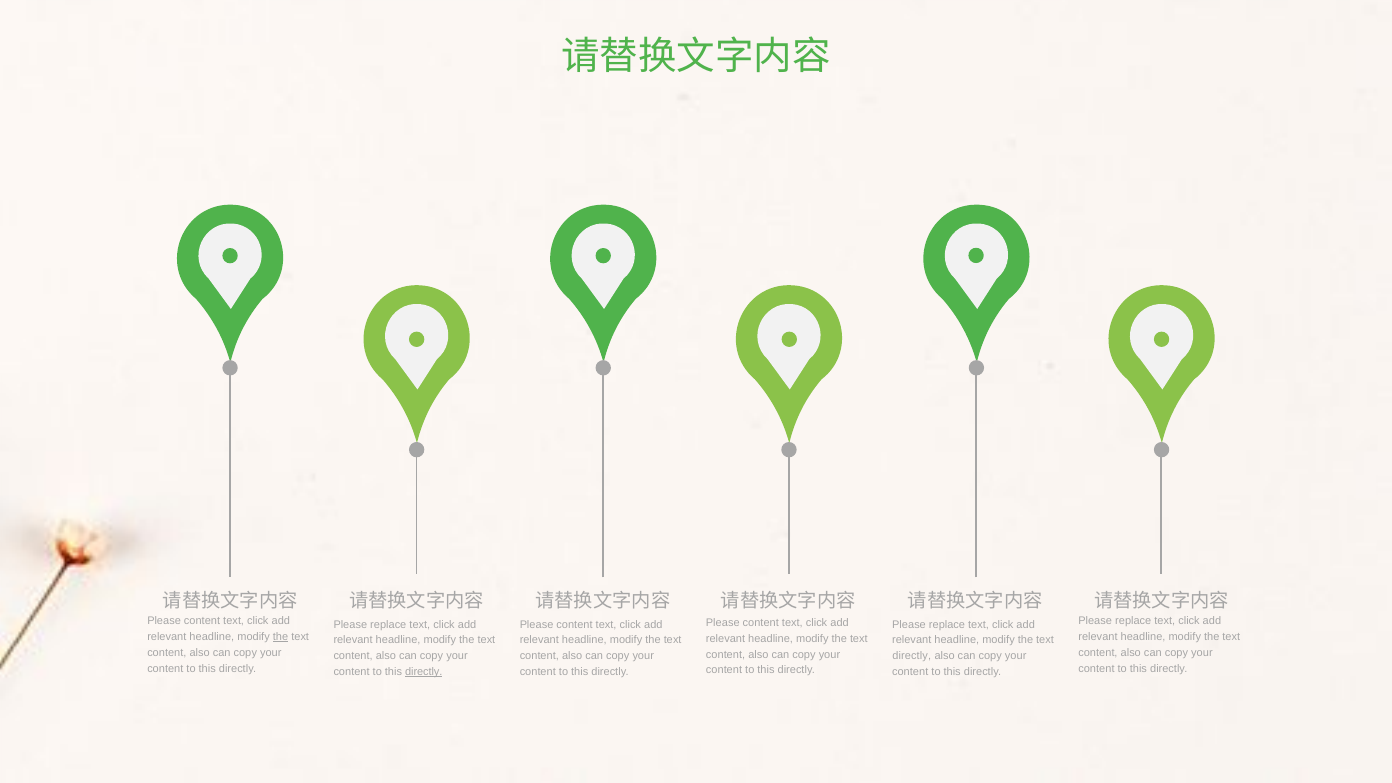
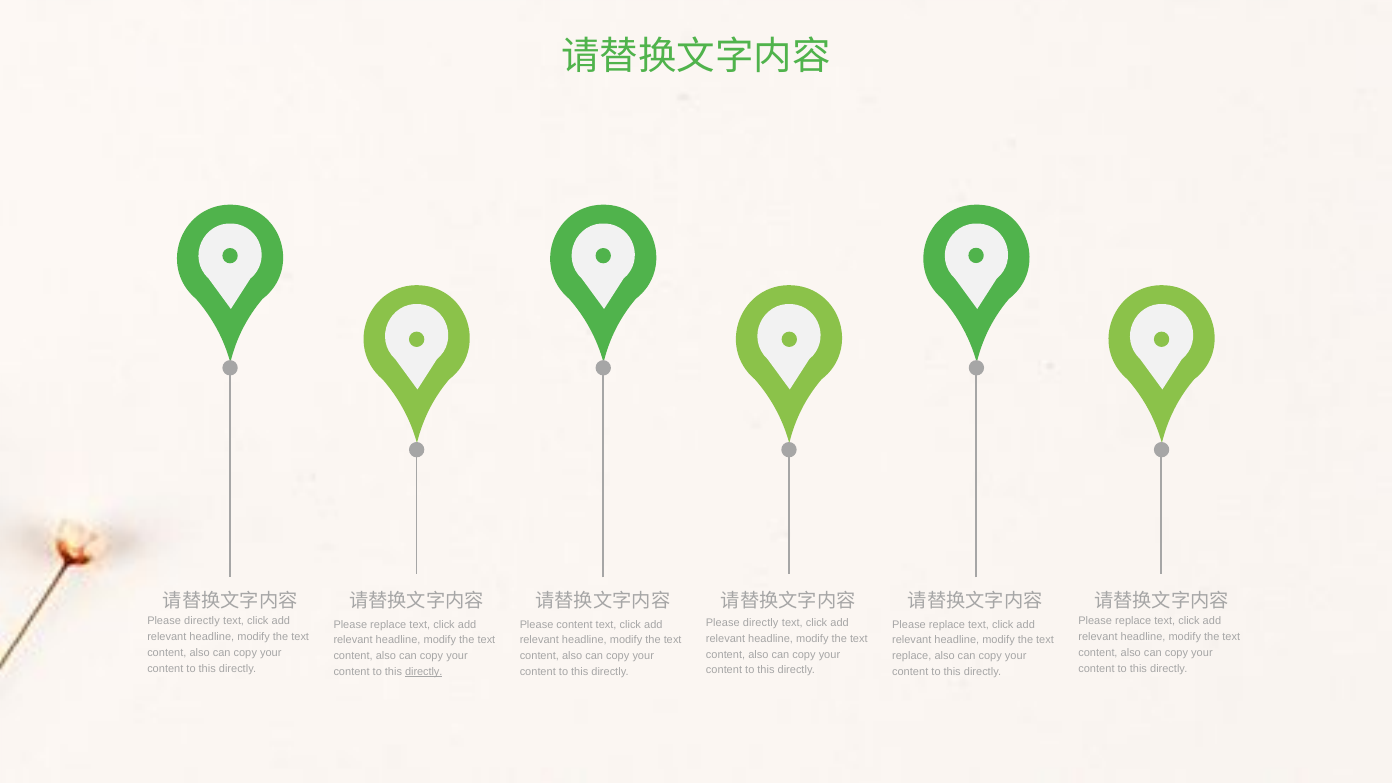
content: content -> directly (202, 621)
content: content -> directly (761, 623)
the underline: present -> none (281, 637)
directly: directly -> replace (912, 656)
